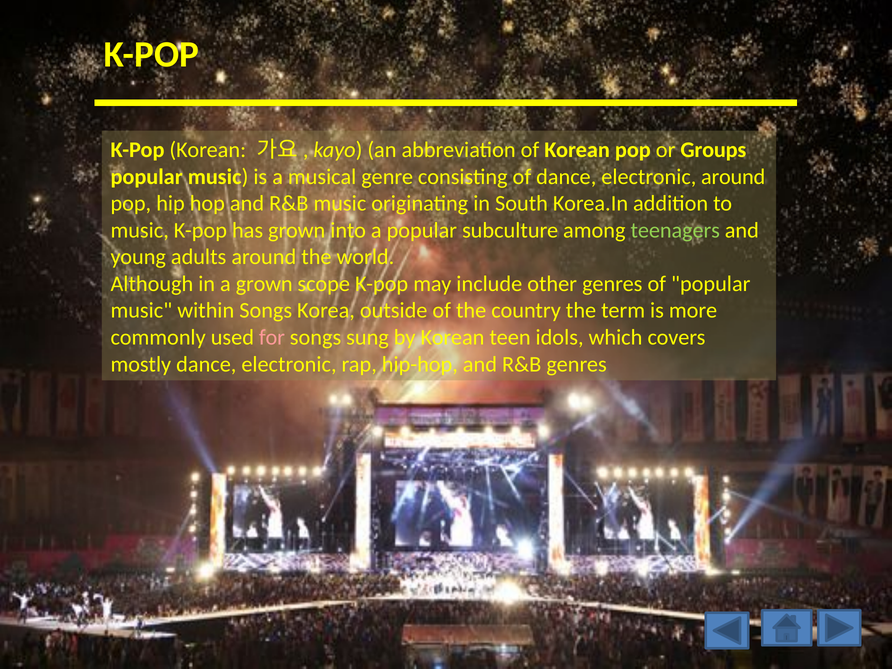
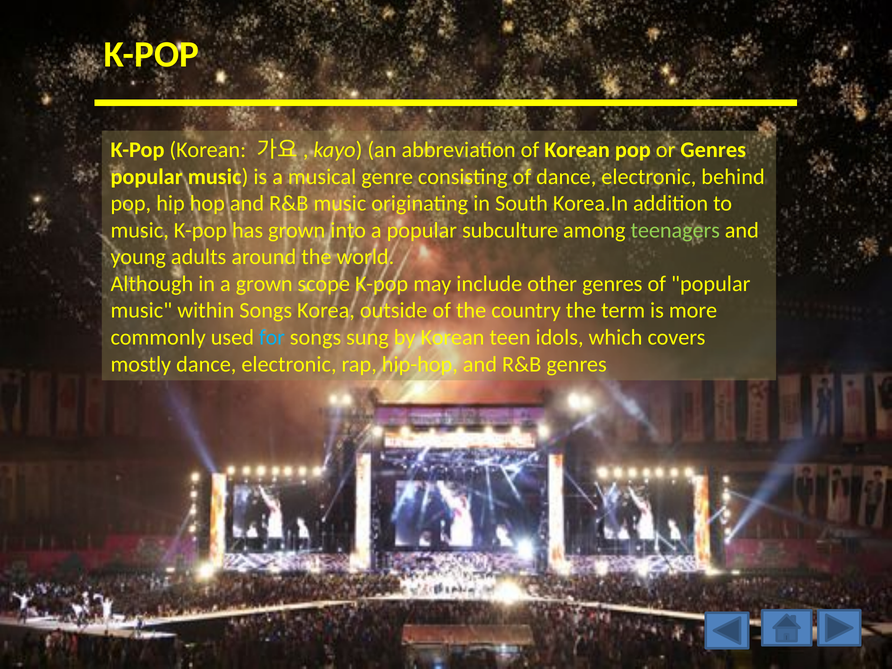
or Groups: Groups -> Genres (713, 150)
electronic around: around -> behind (733, 177)
for colour: pink -> light blue (272, 337)
